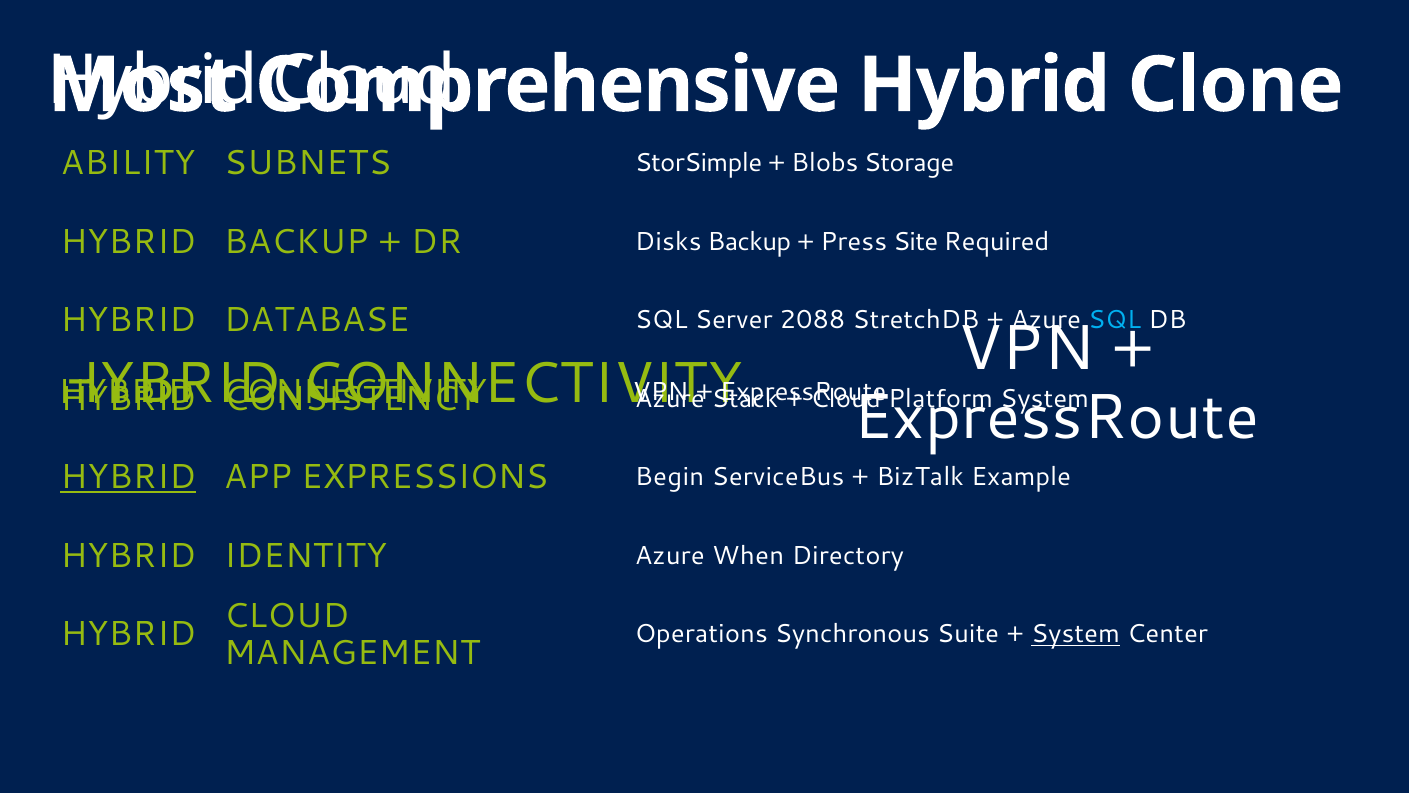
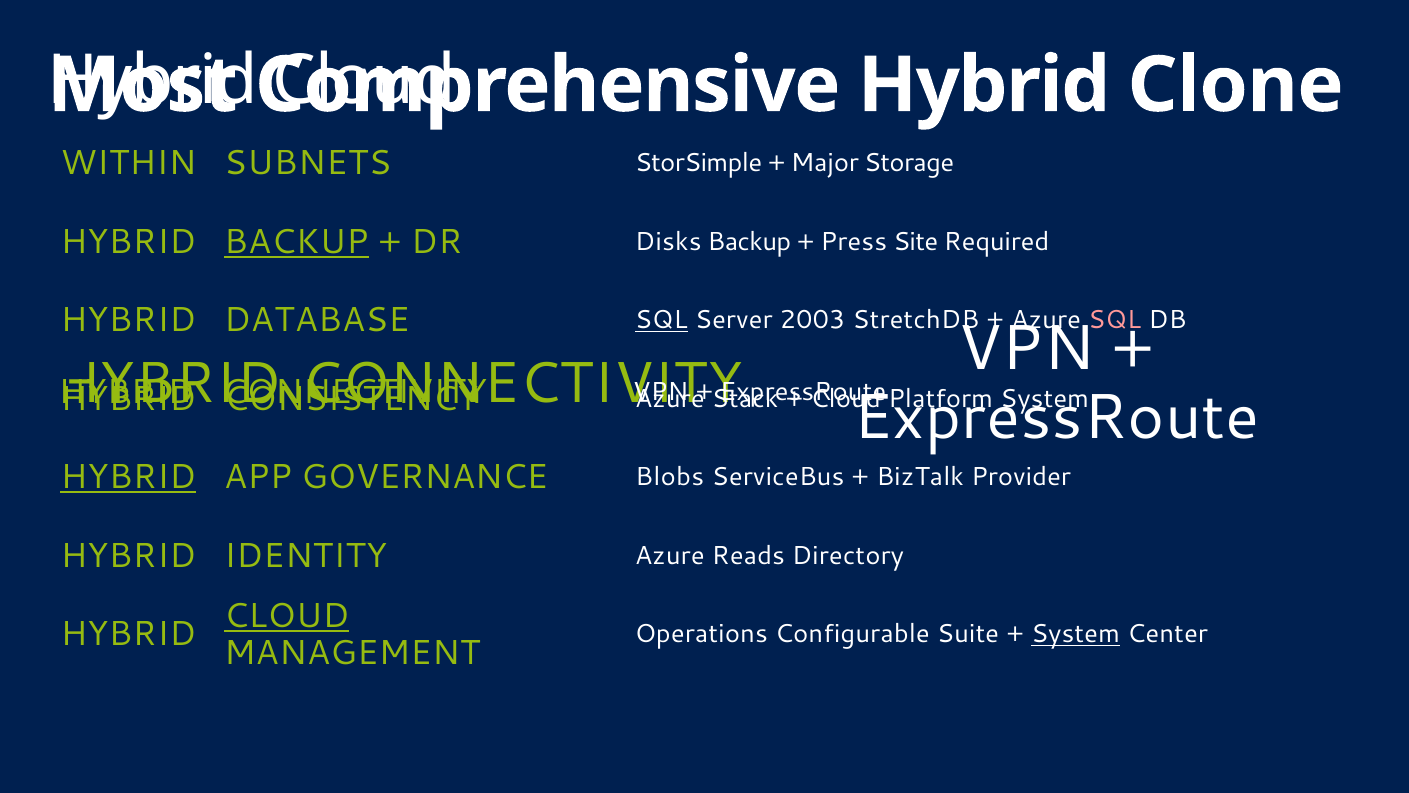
ABILITY: ABILITY -> WITHIN (128, 163)
Blobs: Blobs -> Major (825, 163)
BACKUP underline: none -> present (296, 242)
SQL underline: none -> present (661, 320)
2088: 2088 -> 2003 (813, 320)
SQL colour: light blue -> pink (1115, 320)
EXPRESSIONS: EXPRESSIONS -> GOVERNANCE (425, 477)
Begin: Begin -> Blobs (670, 477)
Example: Example -> Provider (1021, 477)
When: When -> Reads (748, 555)
CLOUD underline: none -> present (287, 615)
Synchronous: Synchronous -> Configurable (852, 634)
